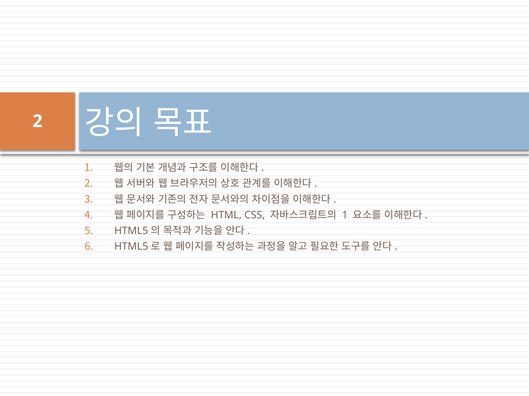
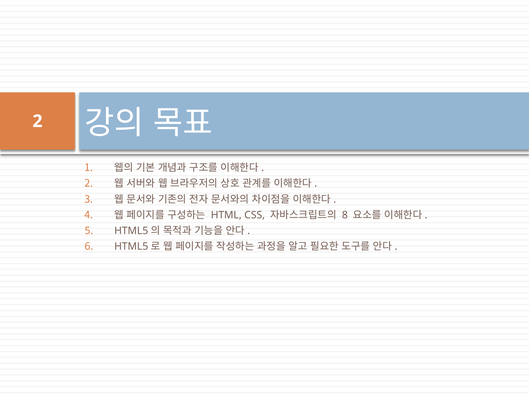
1: 1 -> 8 (345, 215)
